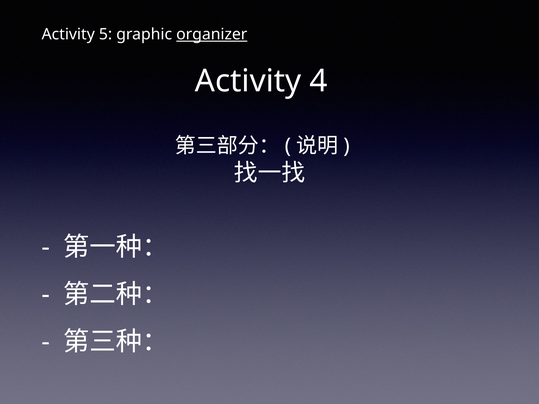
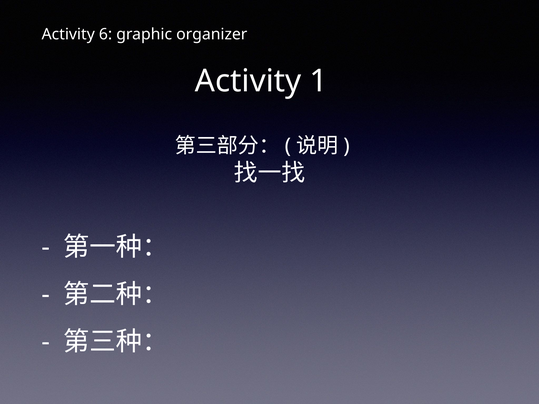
5: 5 -> 6 (106, 34)
organizer underline: present -> none (212, 34)
4: 4 -> 1 (319, 81)
